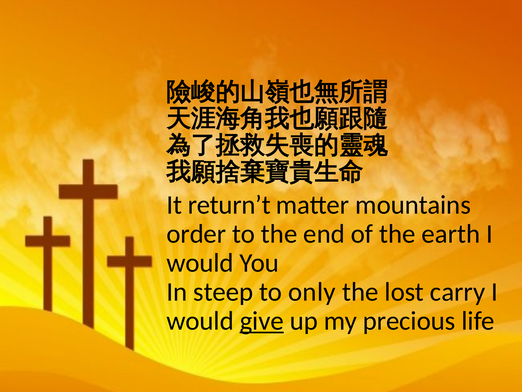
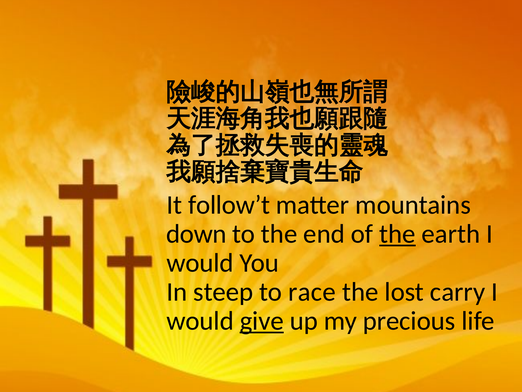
return’t: return’t -> follow’t (229, 205)
order: order -> down (196, 234)
the underline: none -> present (397, 234)
only: only -> race (312, 292)
